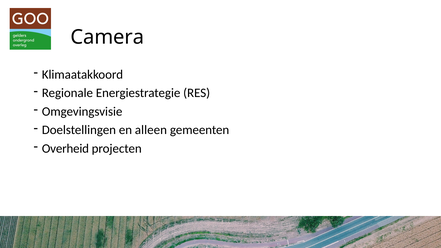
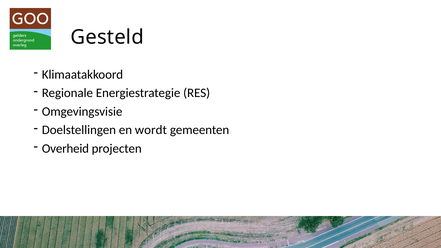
Camera: Camera -> Gesteld (107, 37)
alleen: alleen -> wordt (151, 130)
